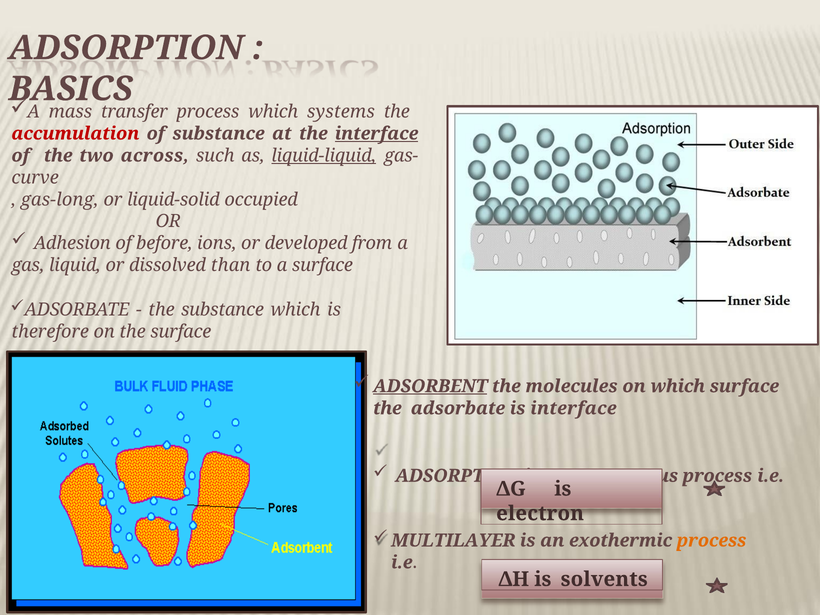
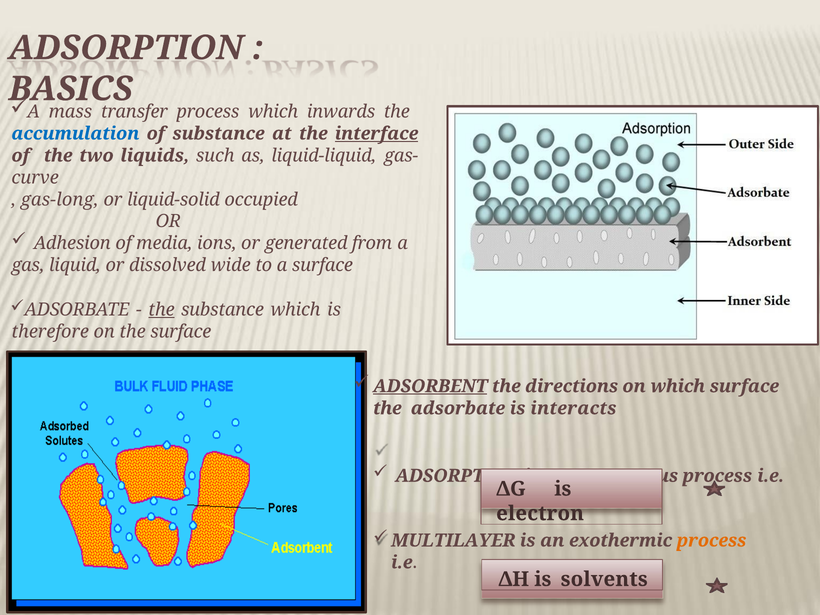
systems: systems -> inwards (341, 112)
accumulation colour: red -> blue (75, 134)
across: across -> liquids (155, 156)
liquid-liquid underline: present -> none (324, 156)
before: before -> media (164, 243)
developed: developed -> generated (306, 243)
than: than -> wide (231, 265)
the underline: none -> present (161, 310)
molecules: molecules -> directions (572, 386)
is interface: interface -> interacts (573, 408)
